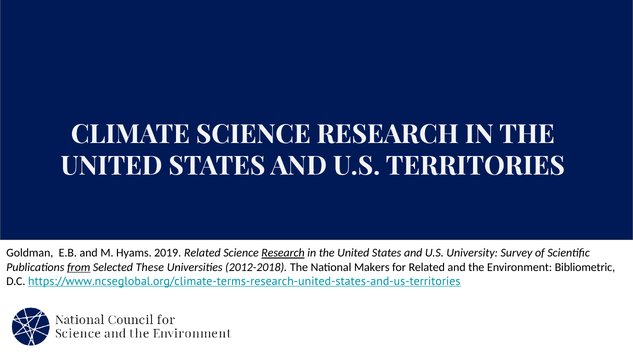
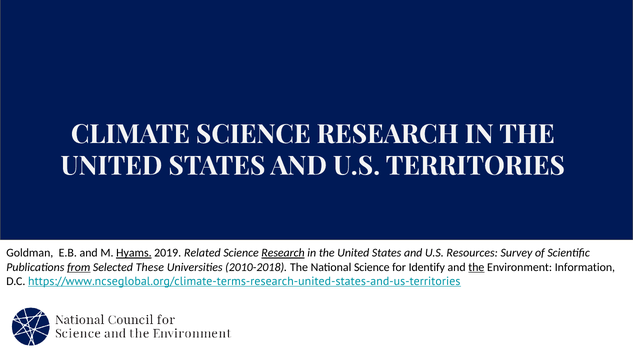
Hyams underline: none -> present (134, 253)
University: University -> Resources (472, 253)
2012-2018: 2012-2018 -> 2010-2018 (256, 267)
National Makers: Makers -> Science (372, 267)
for Related: Related -> Identify (427, 267)
the underline: none -> present (476, 267)
Bibliometric: Bibliometric -> Information (585, 267)
